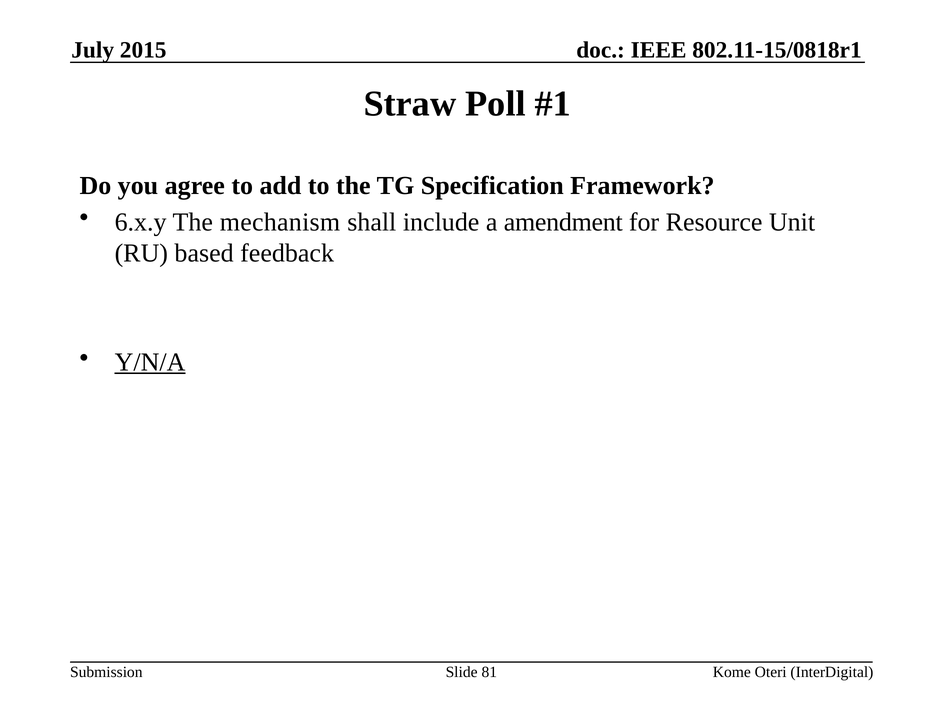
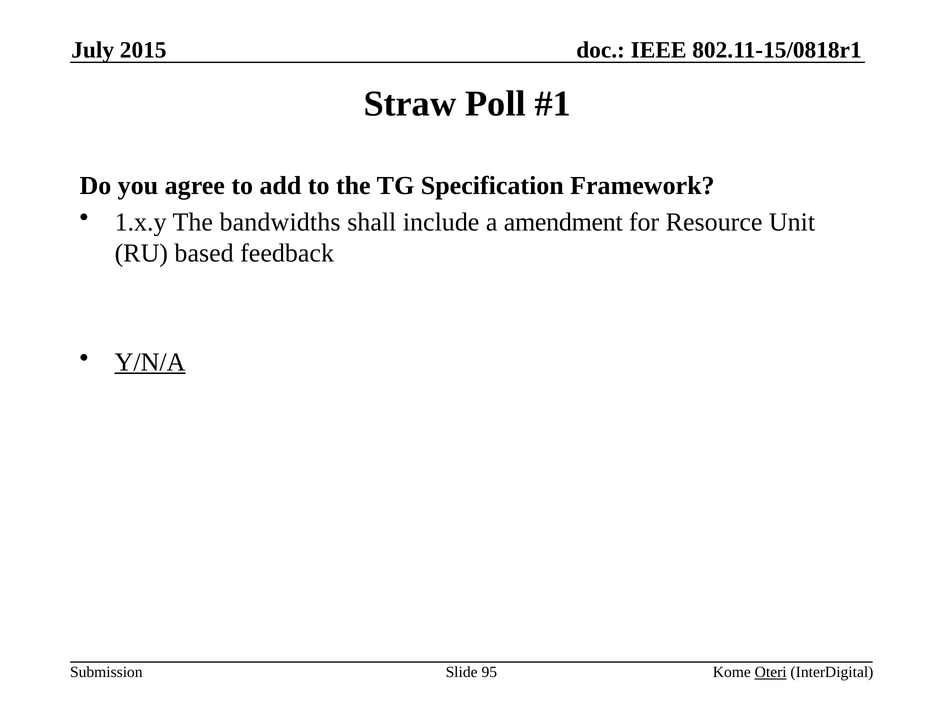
6.x.y: 6.x.y -> 1.x.y (141, 222)
mechanism: mechanism -> bandwidths (280, 222)
81: 81 -> 95 (489, 673)
Oteri underline: none -> present (771, 673)
